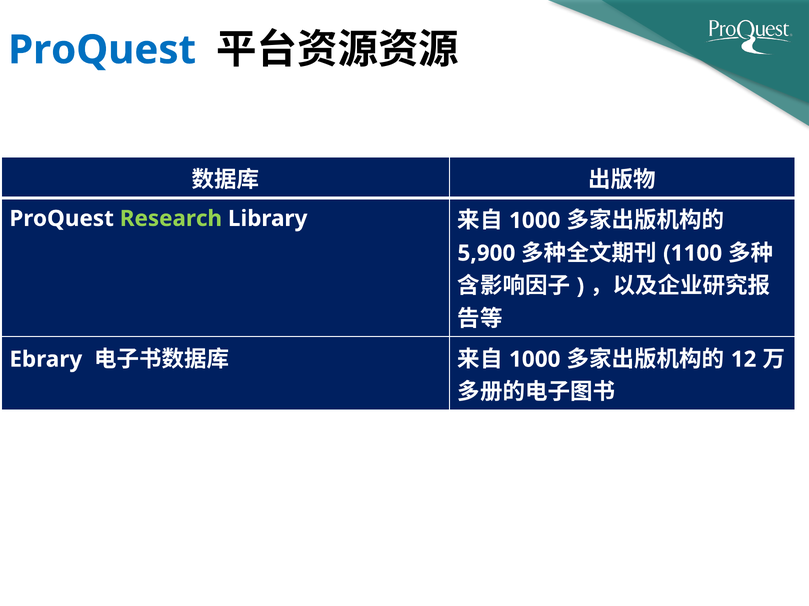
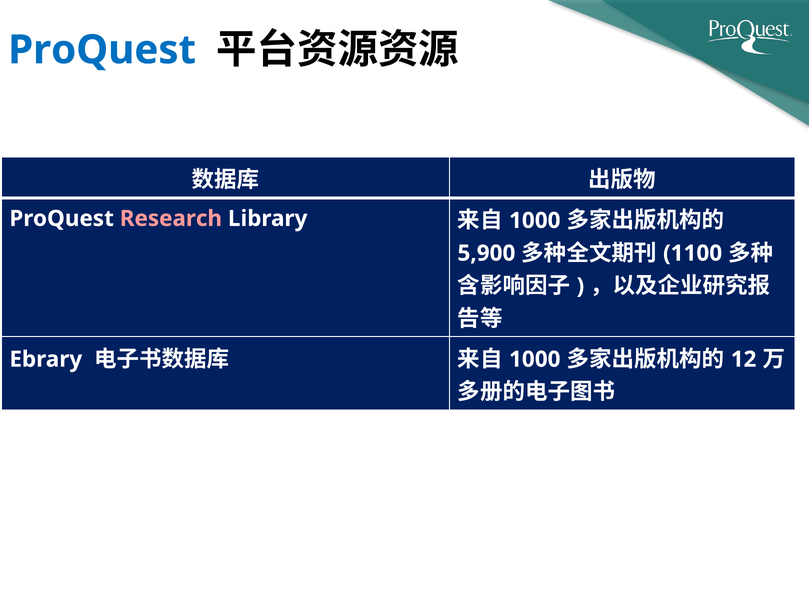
Research colour: light green -> pink (171, 219)
